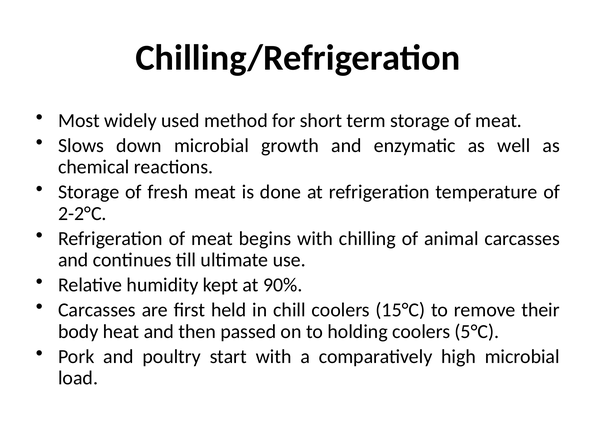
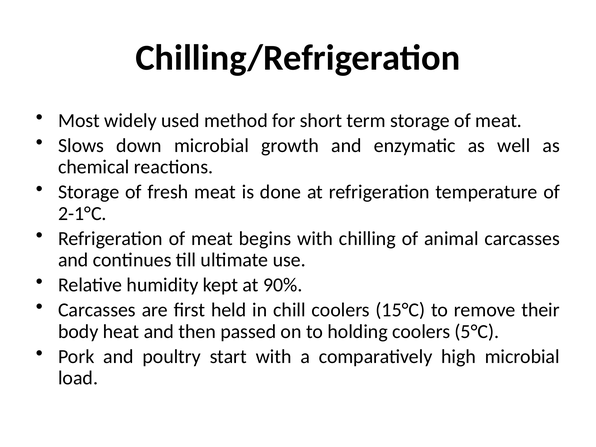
2-2°C: 2-2°C -> 2-1°C (82, 214)
